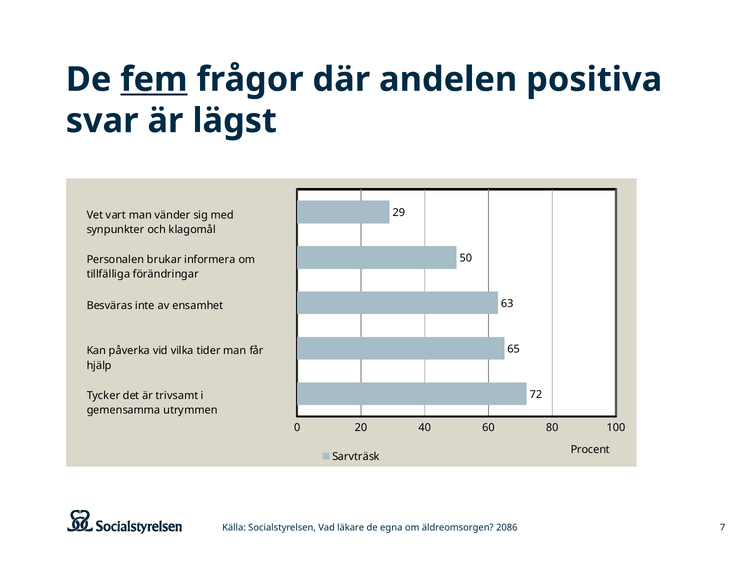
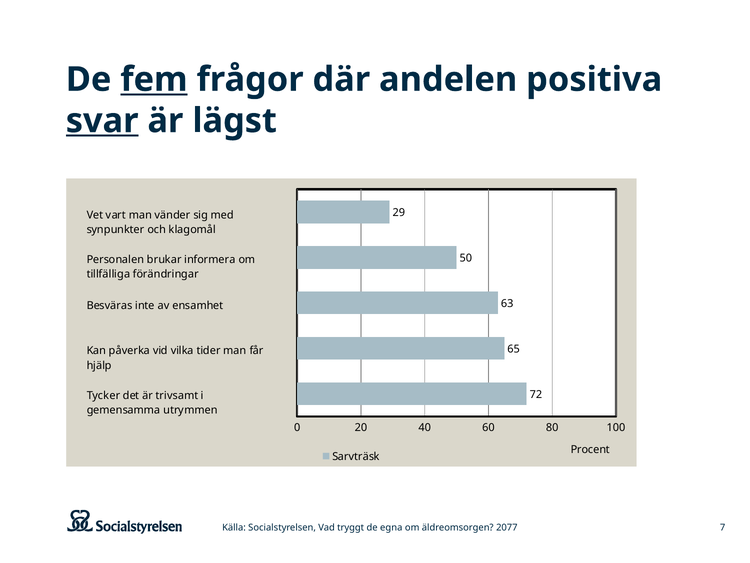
svar underline: none -> present (102, 121)
läkare: läkare -> tryggt (351, 527)
2086: 2086 -> 2077 (507, 527)
